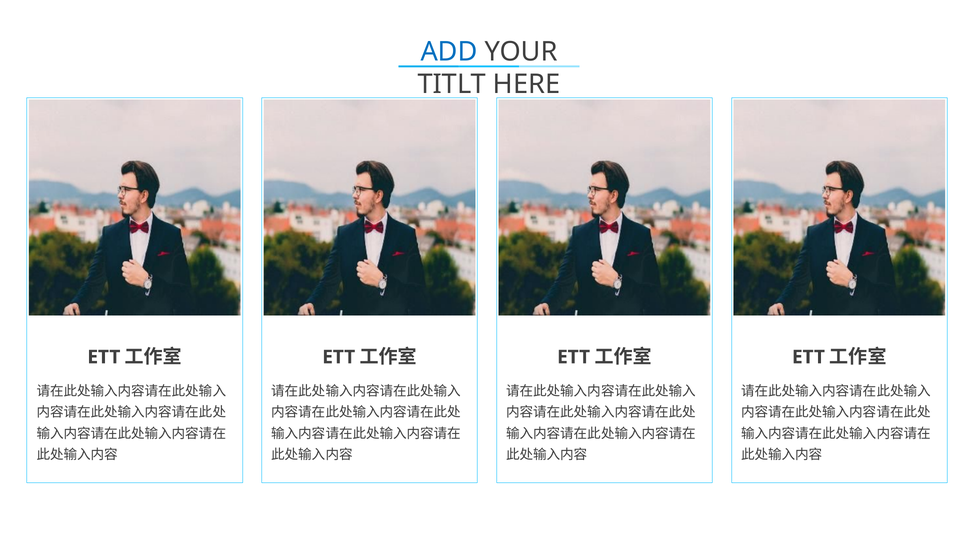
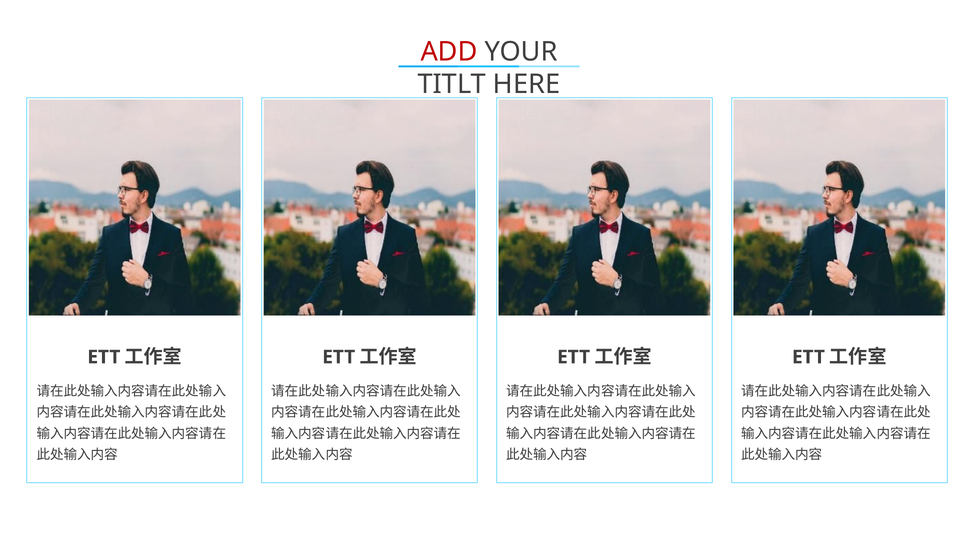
ADD colour: blue -> red (449, 52)
